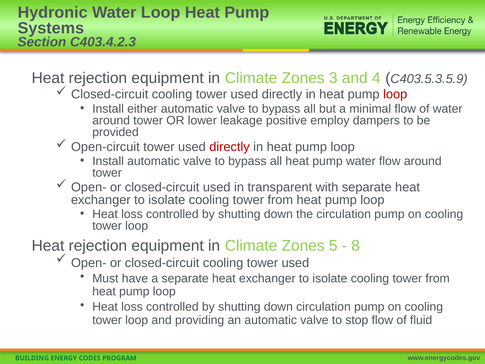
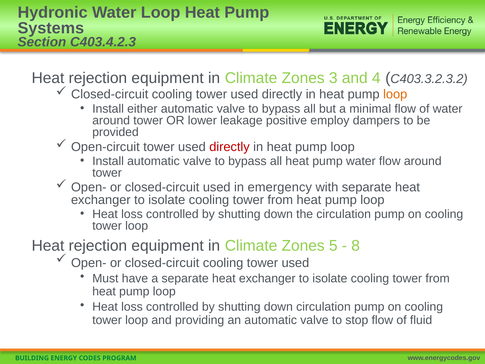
C403.5.3.5.9: C403.5.3.5.9 -> C403.3.2.3.2 (429, 79)
loop colour: red -> orange (395, 94)
transparent: transparent -> emergency (280, 187)
